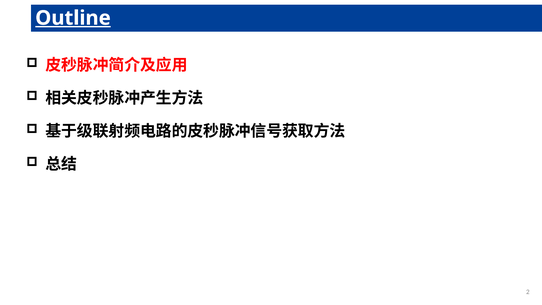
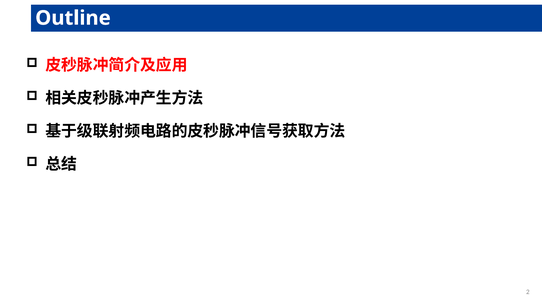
Outline underline: present -> none (73, 18)
